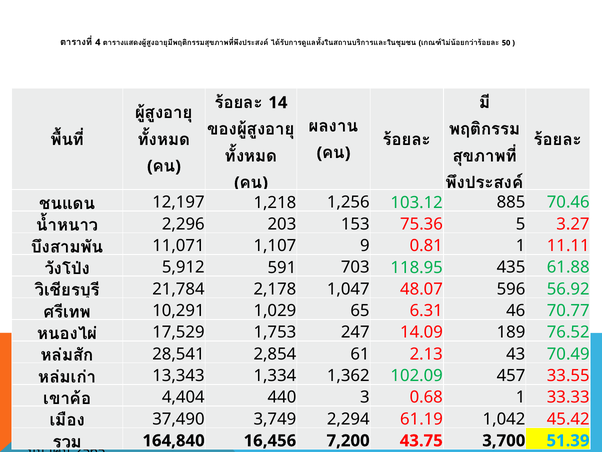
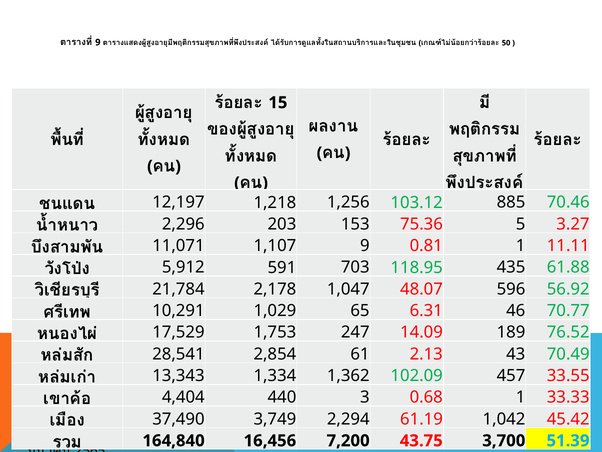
4: 4 -> 9 (98, 42)
14: 14 -> 15 (278, 103)
